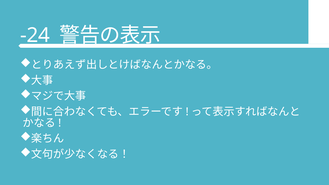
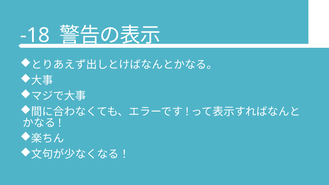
-24: -24 -> -18 (35, 35)
